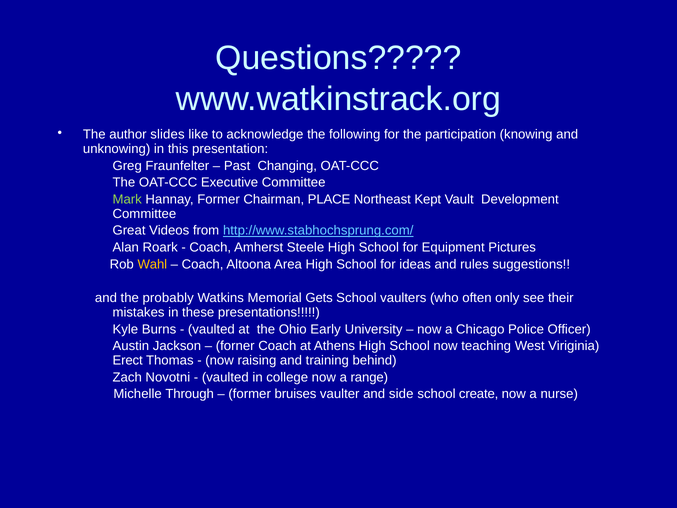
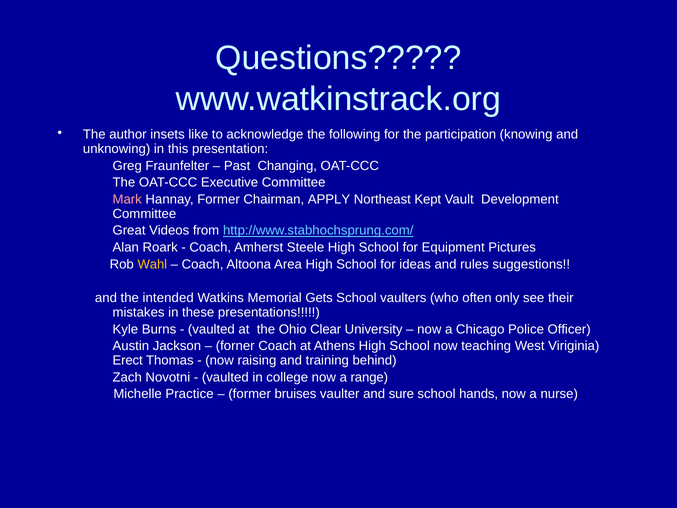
slides: slides -> insets (168, 135)
Mark colour: light green -> pink (127, 199)
PLACE: PLACE -> APPLY (329, 199)
probably: probably -> intended (168, 298)
Early: Early -> Clear (326, 329)
Through: Through -> Practice (190, 394)
side: side -> sure (401, 394)
create: create -> hands (479, 394)
